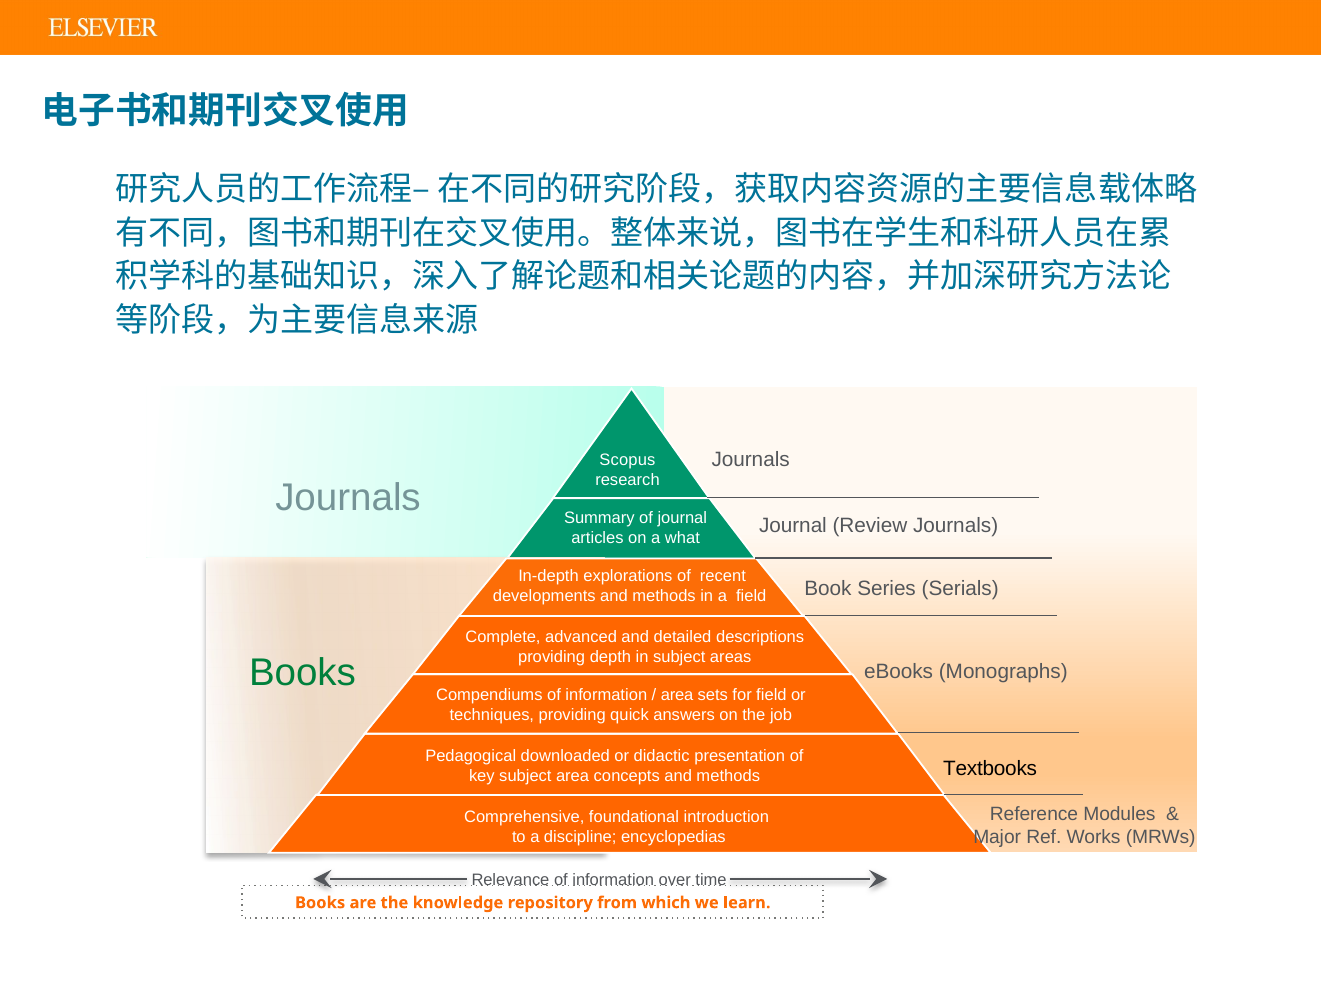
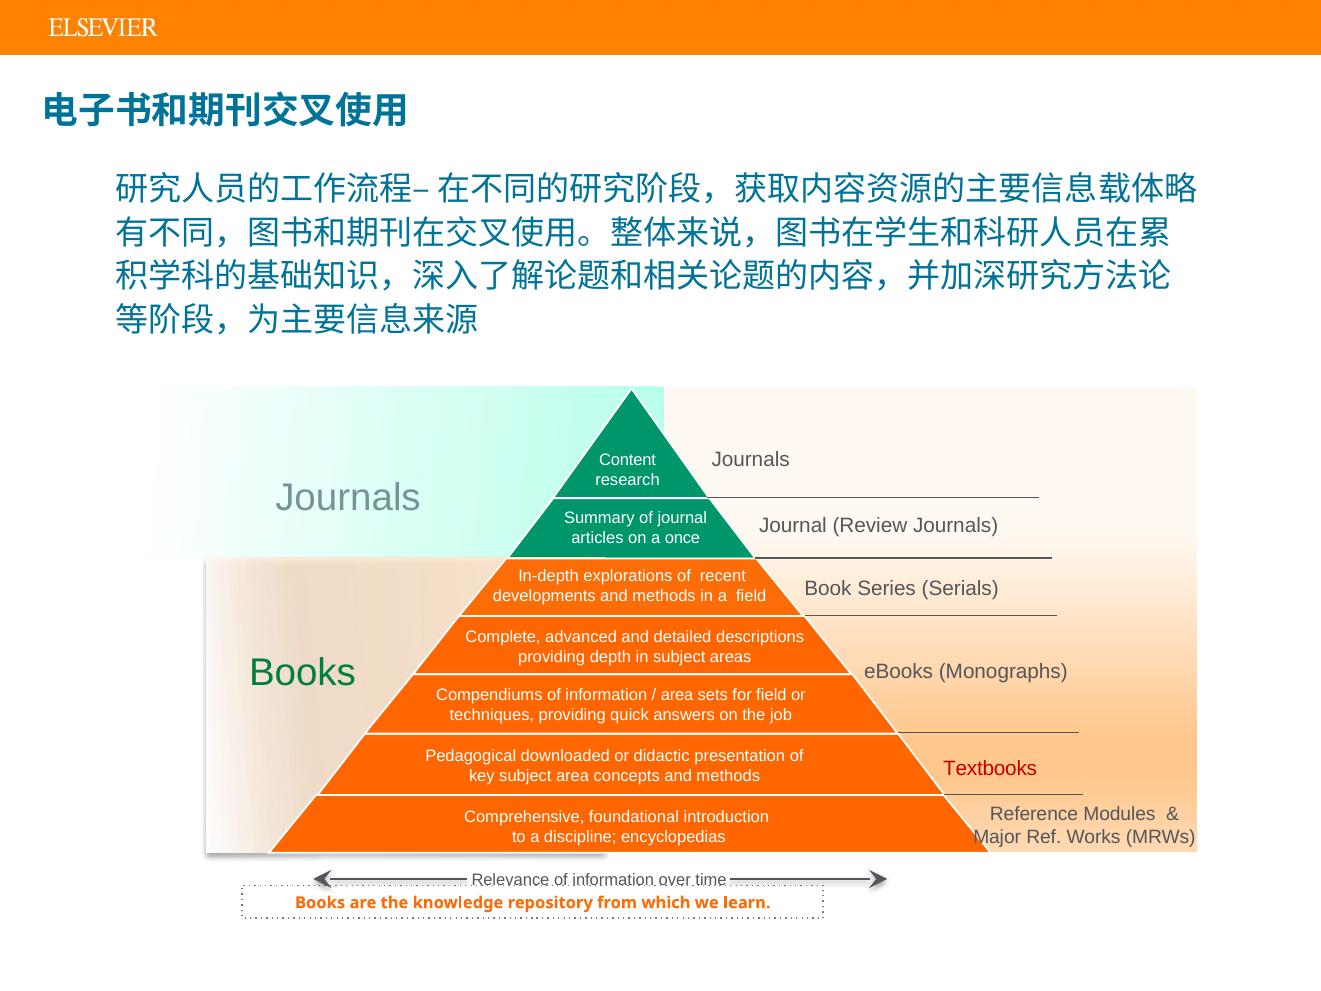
Scopus: Scopus -> Content (628, 460)
what: what -> once (683, 538)
Textbooks colour: black -> red (990, 769)
